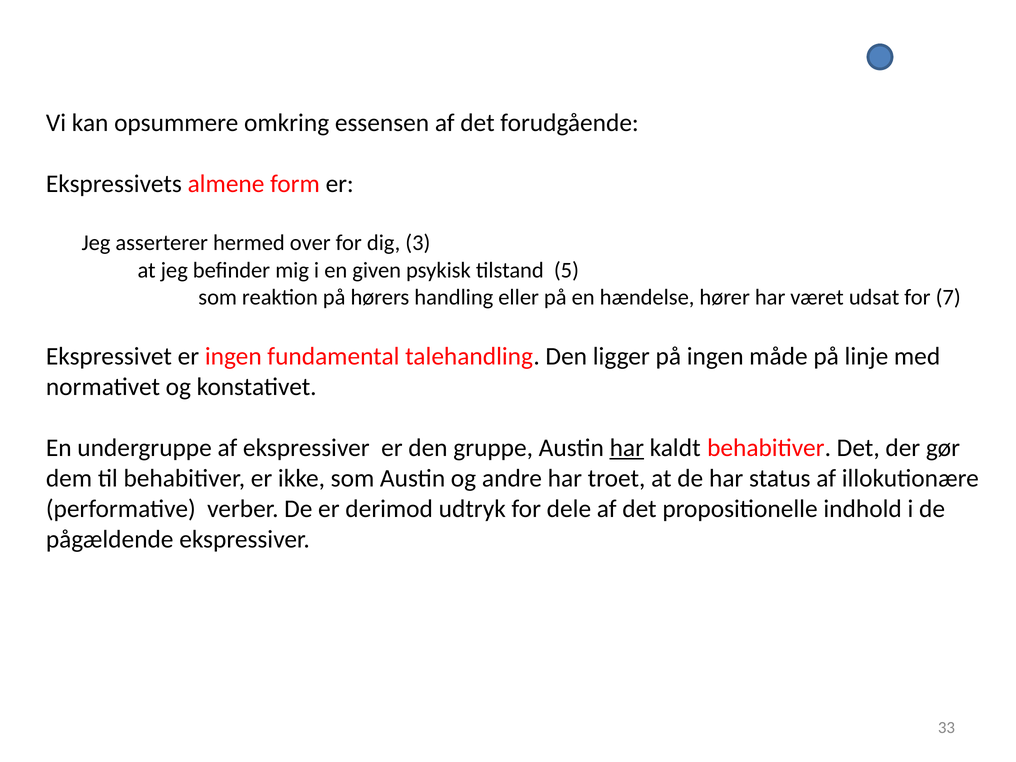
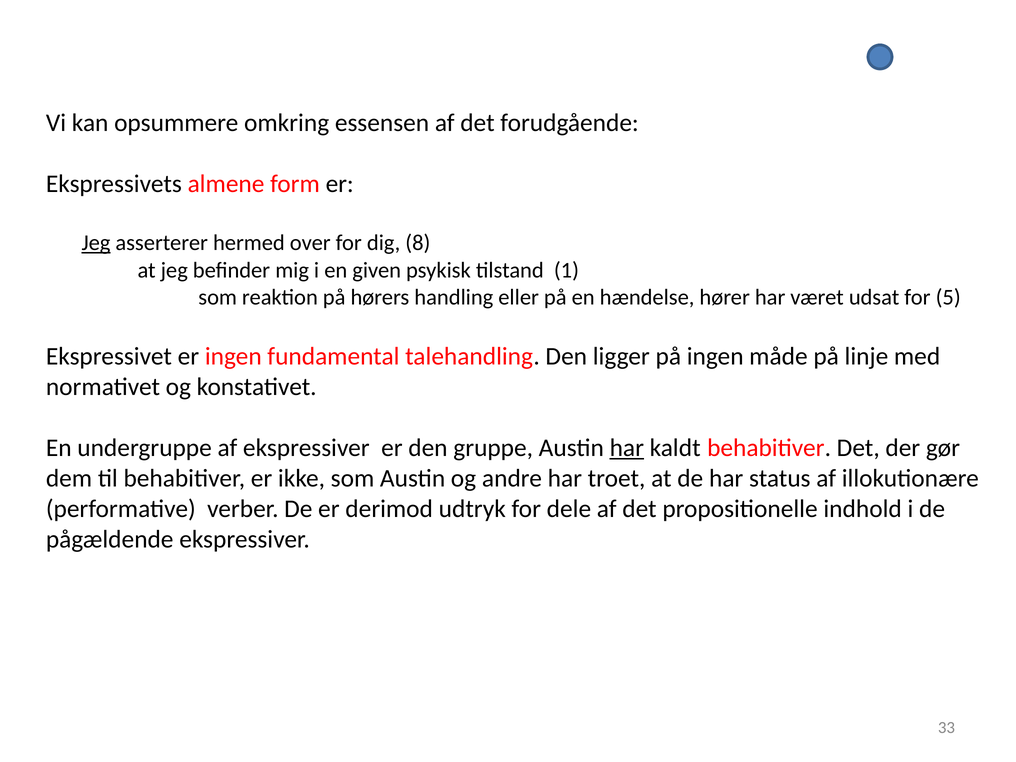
Jeg underline: none -> present (96, 243)
3: 3 -> 8 (418, 243)
5: 5 -> 1 (566, 270)
7: 7 -> 5 (948, 297)
